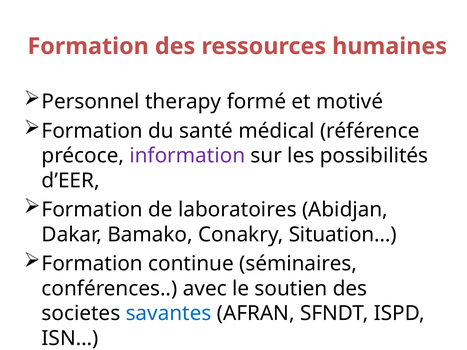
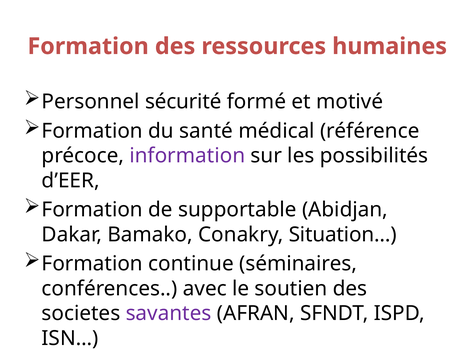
therapy: therapy -> sécurité (183, 102)
laboratoires: laboratoires -> supportable (237, 210)
savantes colour: blue -> purple (169, 314)
